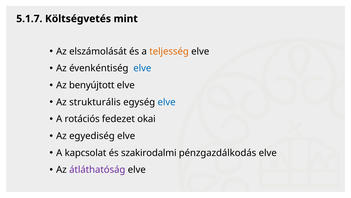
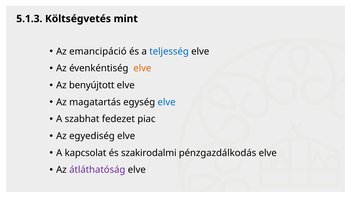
5.1.7: 5.1.7 -> 5.1.3 (29, 19)
elszámolását: elszámolását -> emancipáció (98, 51)
teljesség colour: orange -> blue (169, 51)
elve colour: blue -> orange (142, 68)
strukturális: strukturális -> magatartás (95, 102)
rotációs: rotációs -> szabhat (82, 119)
okai: okai -> piac (146, 119)
